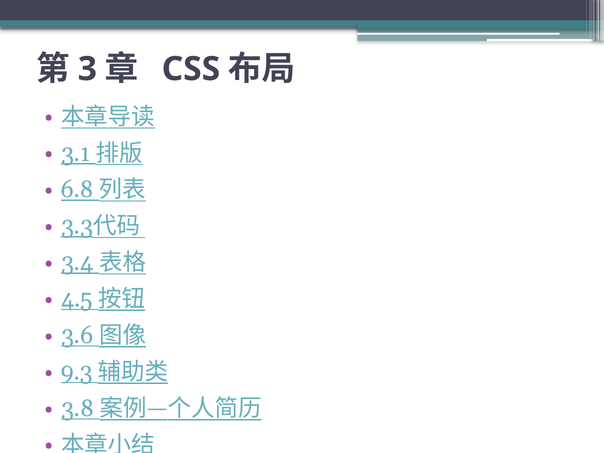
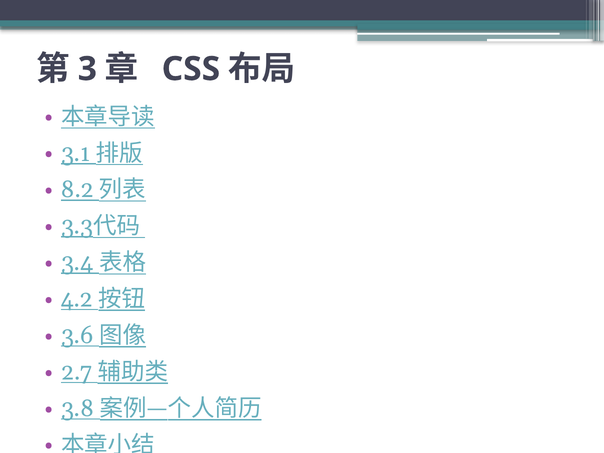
6.8: 6.8 -> 8.2 (77, 190)
4.5: 4.5 -> 4.2 (77, 299)
9.3: 9.3 -> 2.7 (77, 372)
